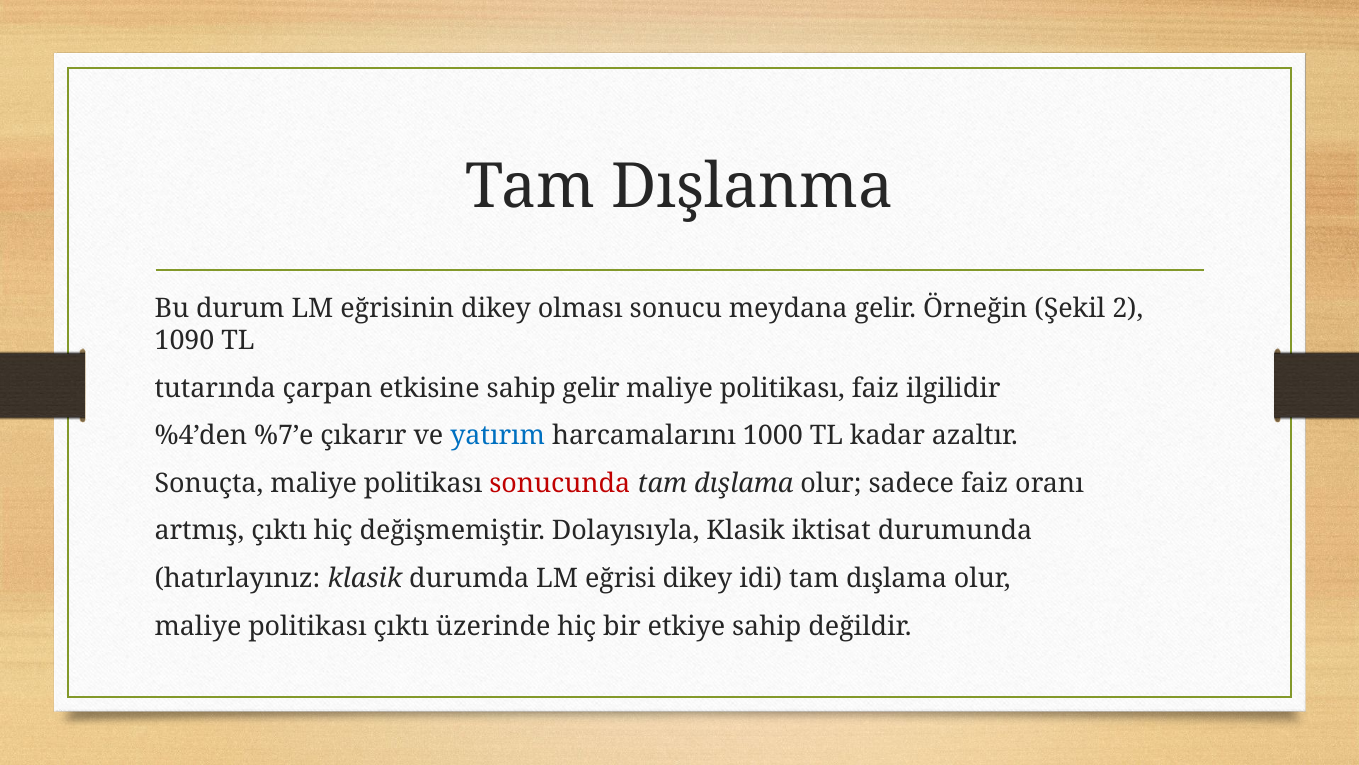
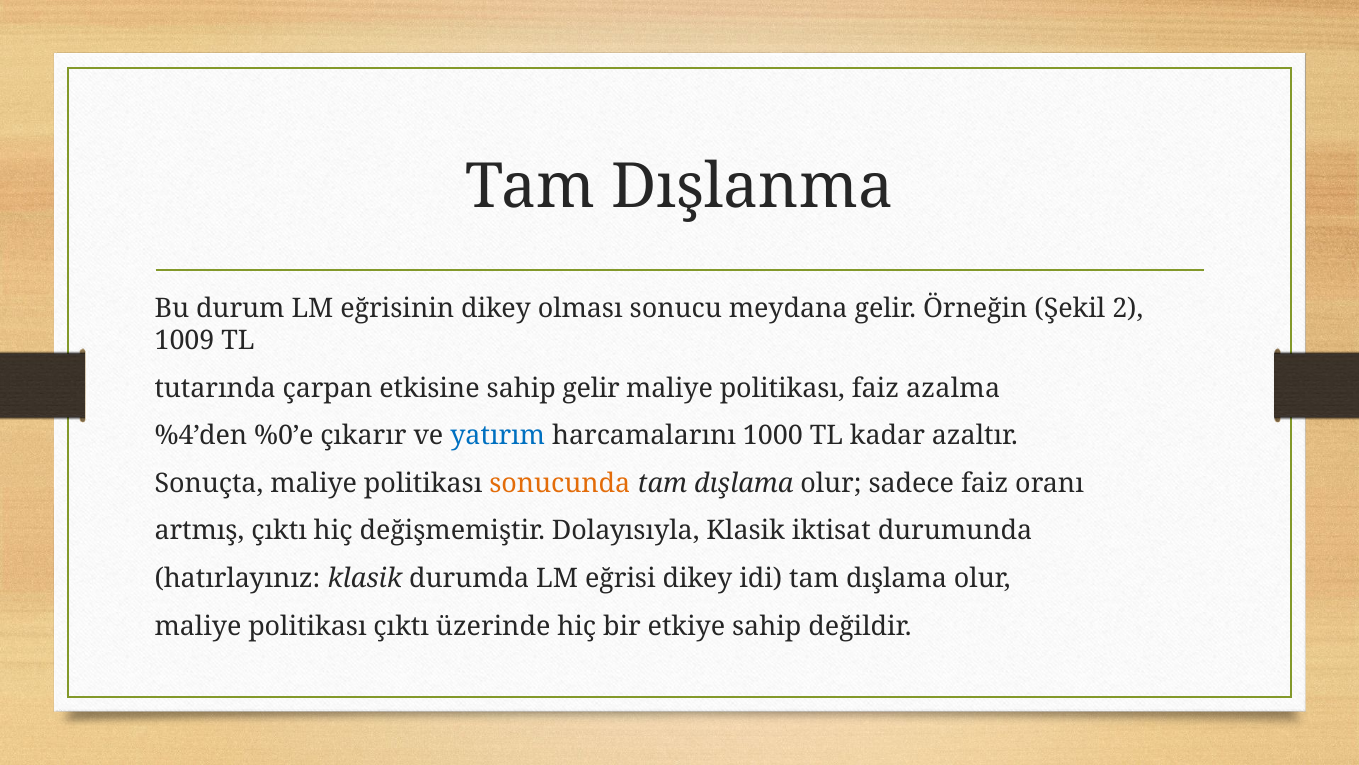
1090: 1090 -> 1009 (185, 340)
ilgilidir: ilgilidir -> azalma (953, 388)
%7’e: %7’e -> %0’e (284, 436)
sonucunda colour: red -> orange (560, 483)
